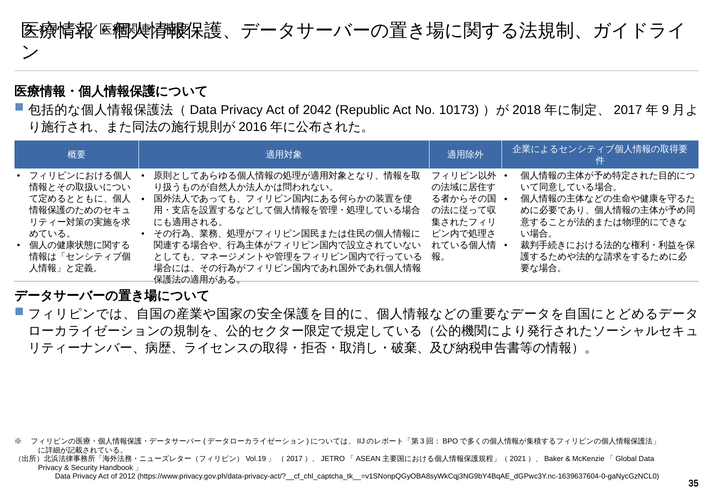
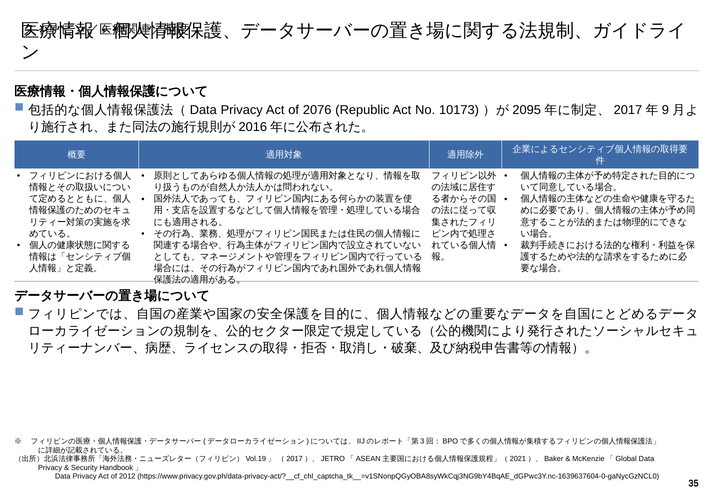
2042: 2042 -> 2076 (317, 110)
2018: 2018 -> 2095 (527, 110)
